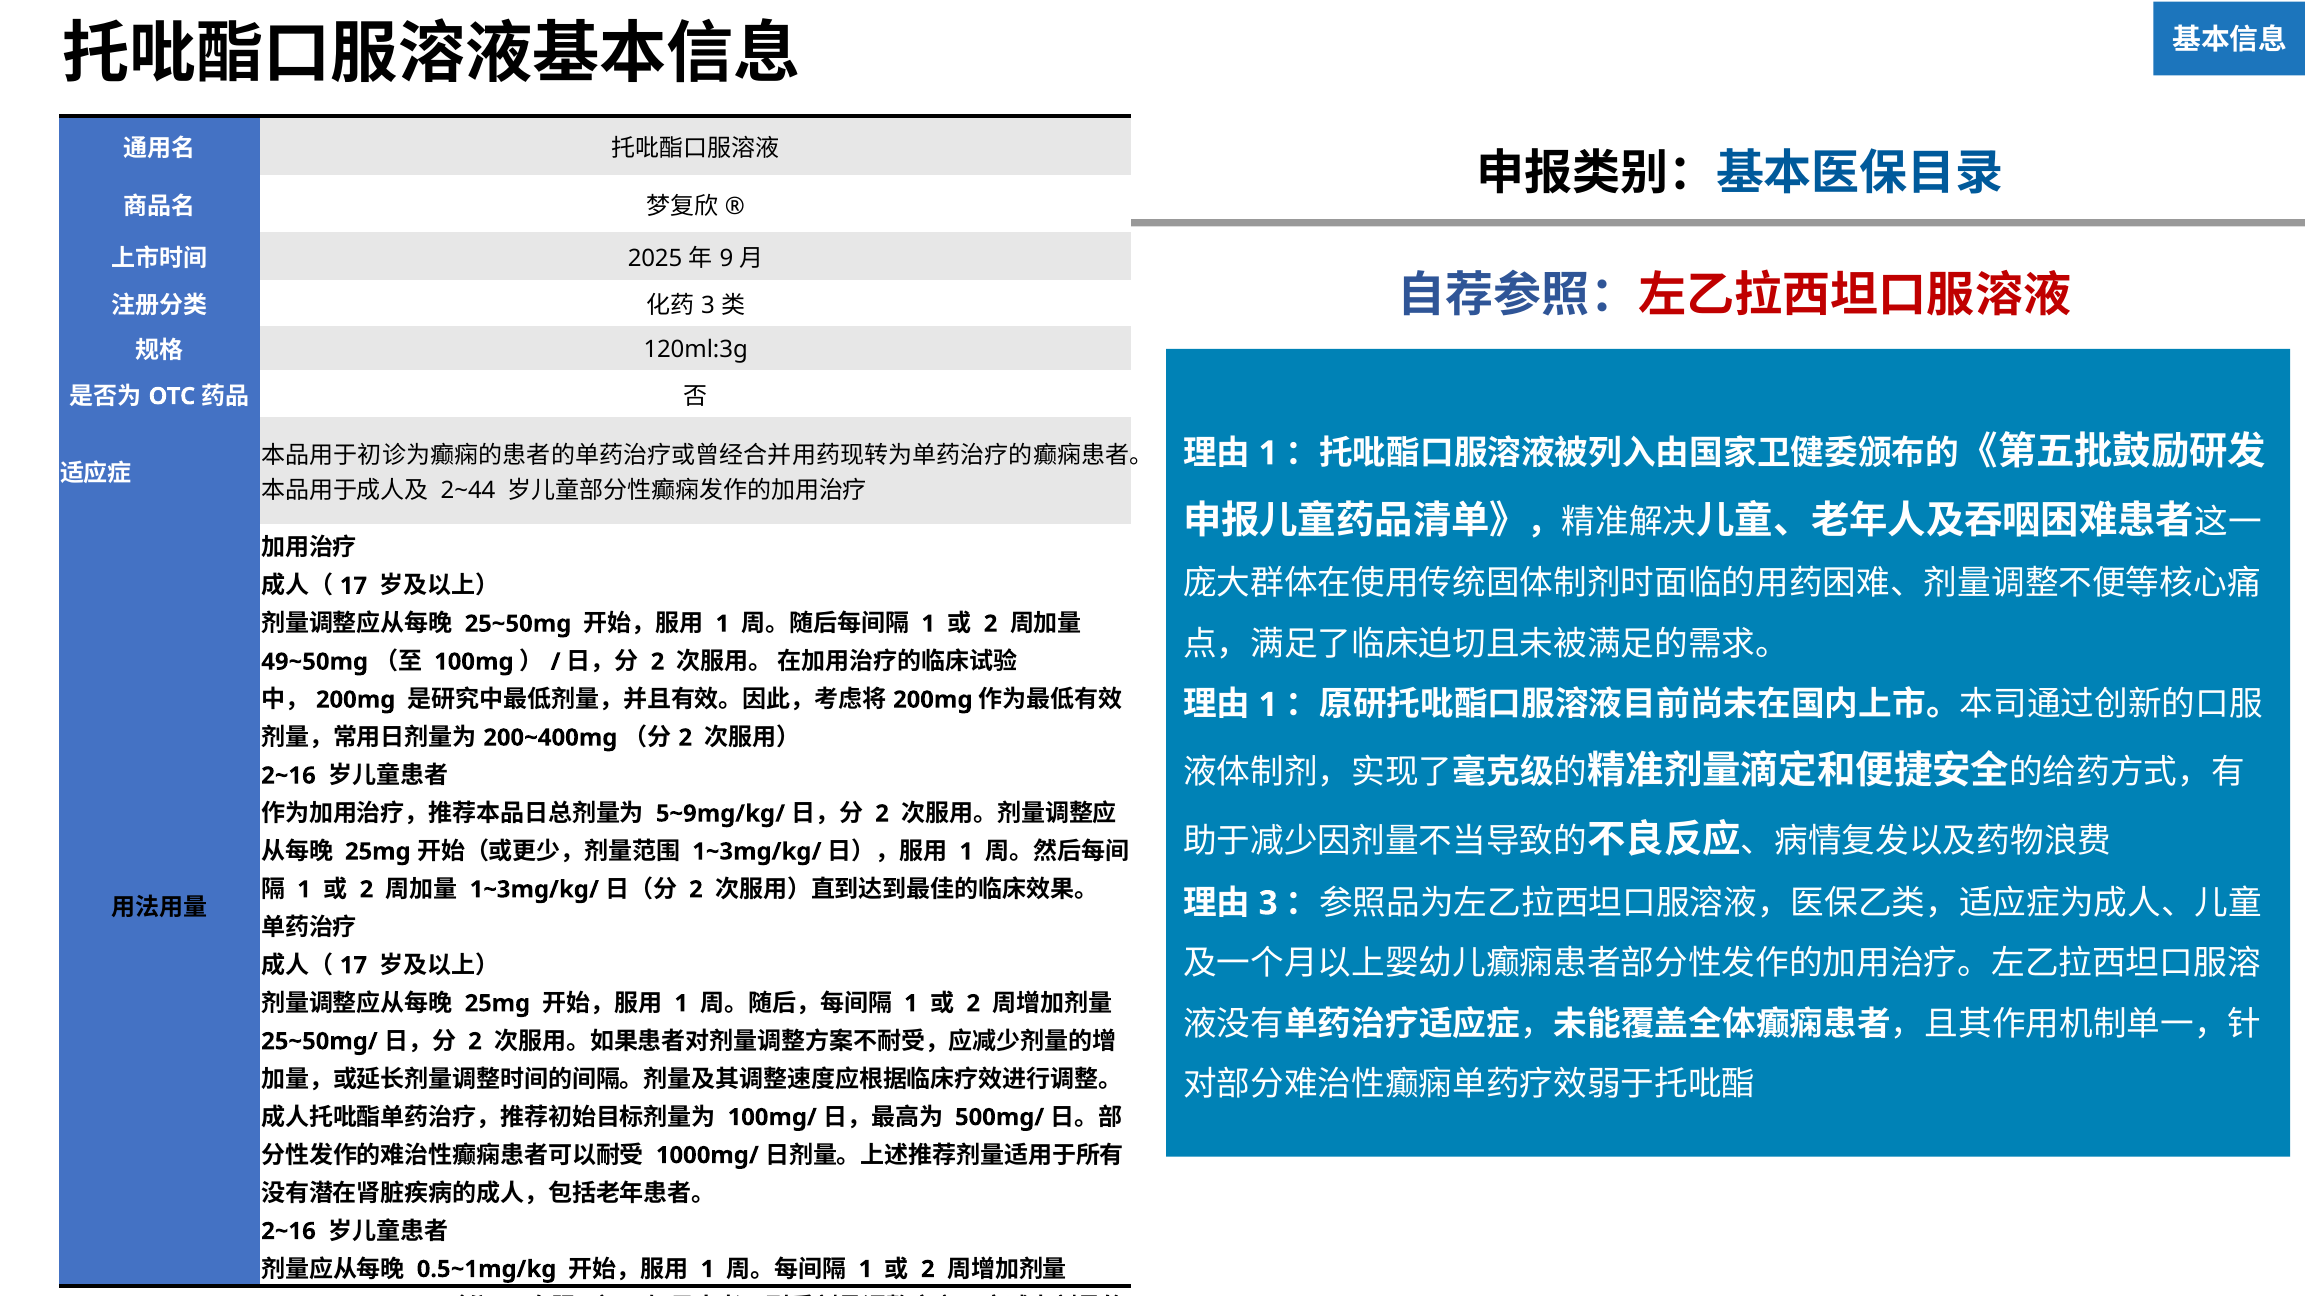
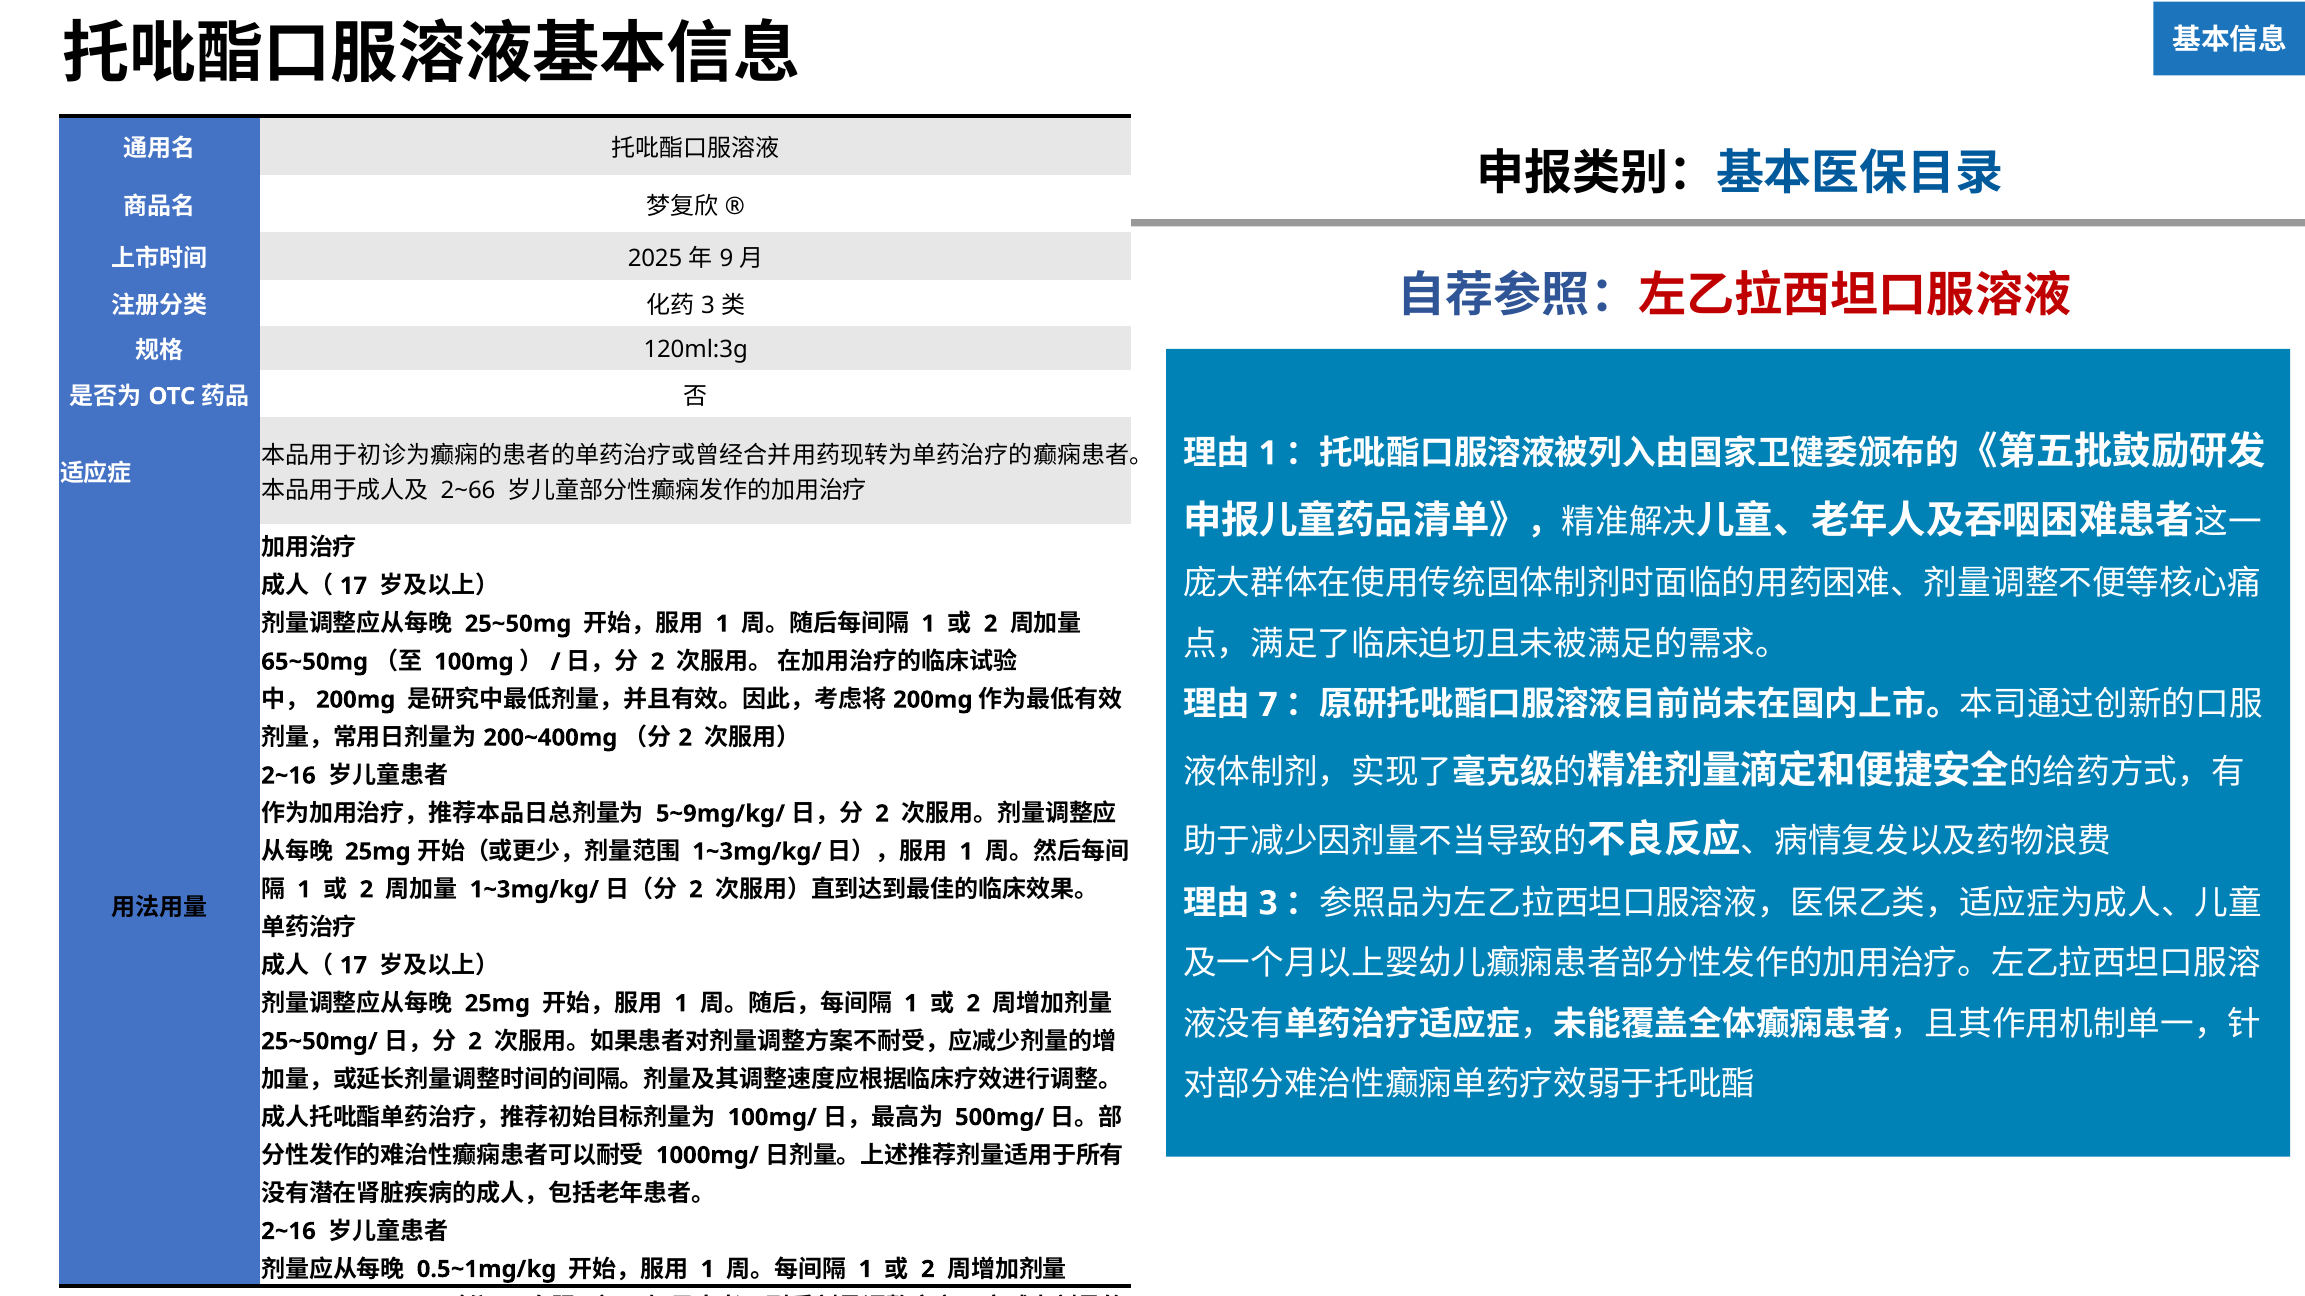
2~44: 2~44 -> 2~66 (468, 491)
49~50mg: 49~50mg -> 65~50mg (315, 662)
1: 1 -> 7 (1268, 705)
